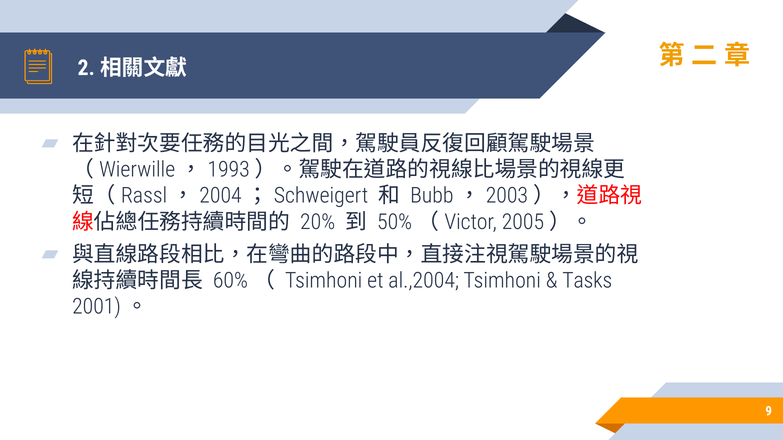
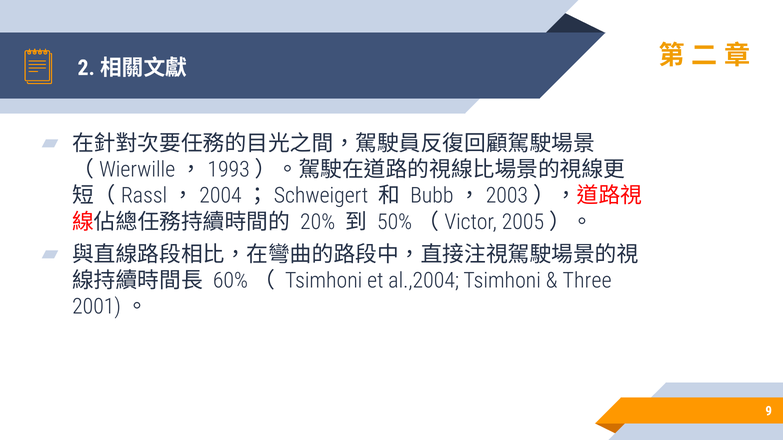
Tasks: Tasks -> Three (587, 281)
